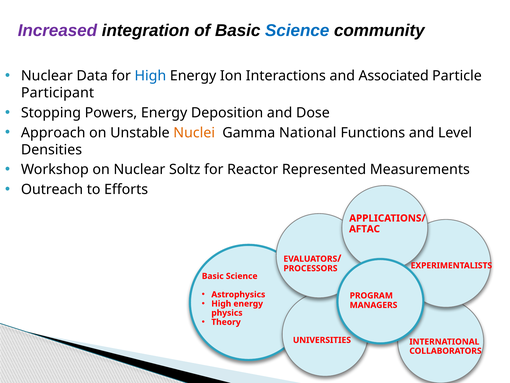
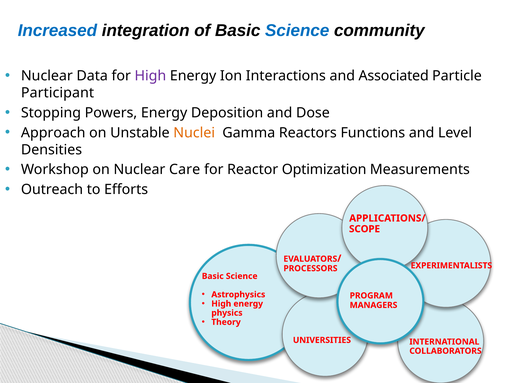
Increased colour: purple -> blue (57, 30)
High colour: blue -> purple (150, 76)
National: National -> Reactors (308, 133)
Soltz: Soltz -> Care (185, 169)
Represented: Represented -> Optimization (324, 169)
AFTAC: AFTAC -> SCOPE (365, 229)
